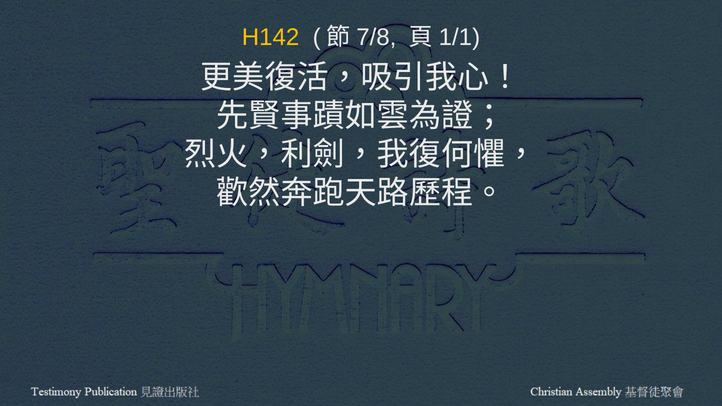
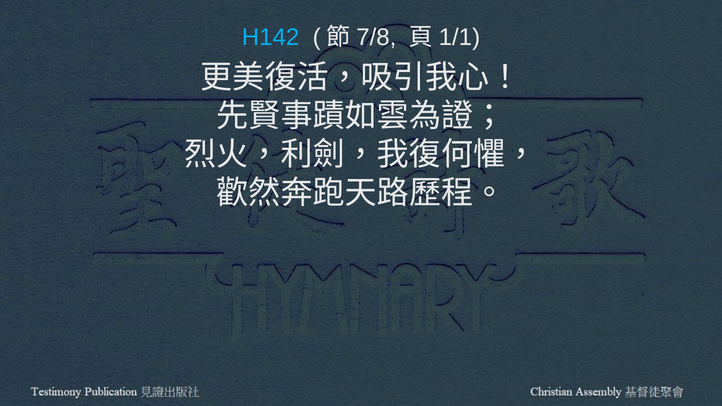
H142 colour: yellow -> light blue (271, 38)
